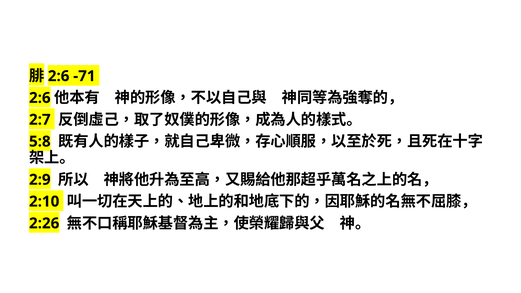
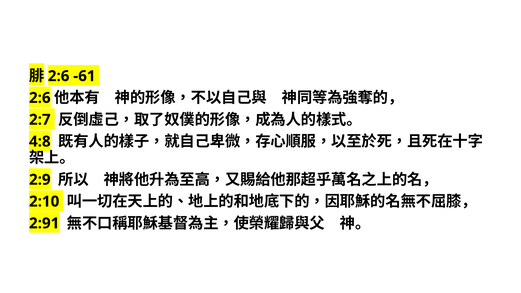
-71: -71 -> -61 (84, 76)
5:8: 5:8 -> 4:8 (40, 142)
2:26: 2:26 -> 2:91 (44, 223)
